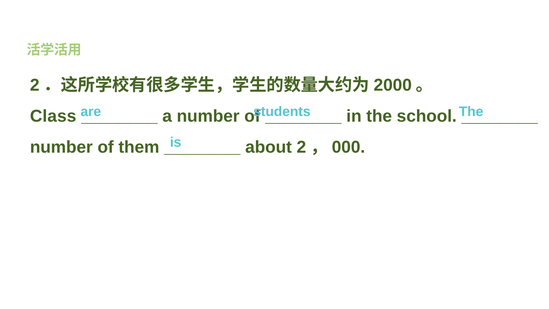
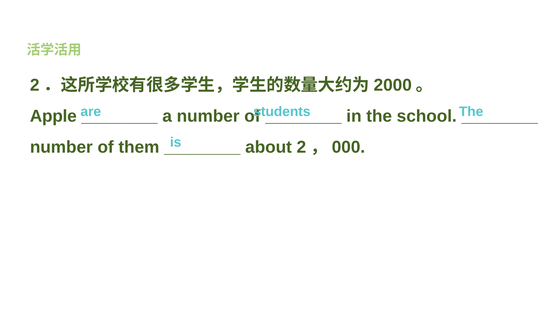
Class: Class -> Apple (53, 116)
